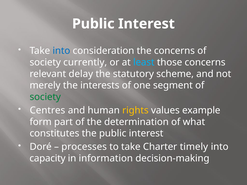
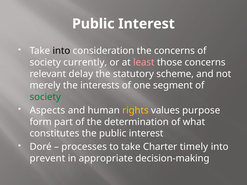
into colour: blue -> black (61, 51)
least colour: light blue -> pink (144, 62)
Centres: Centres -> Aspects (47, 110)
example: example -> purpose (201, 110)
capacity: capacity -> prevent (47, 159)
information: information -> appropriate (106, 159)
